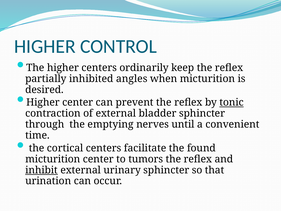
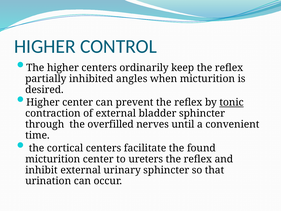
emptying: emptying -> overfilled (111, 124)
tumors: tumors -> ureters (146, 159)
inhibit underline: present -> none (42, 170)
